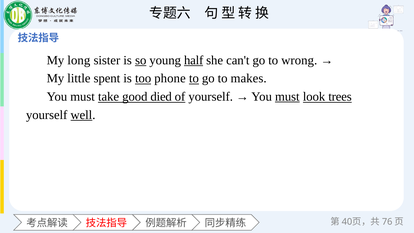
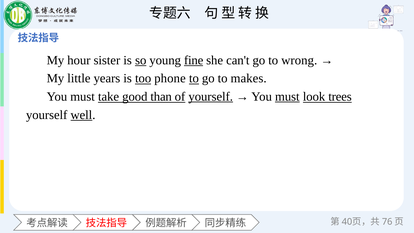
long: long -> hour (79, 60)
half: half -> fine (194, 60)
spent: spent -> years (107, 78)
died: died -> than (161, 97)
yourself underline: none -> present (211, 97)
